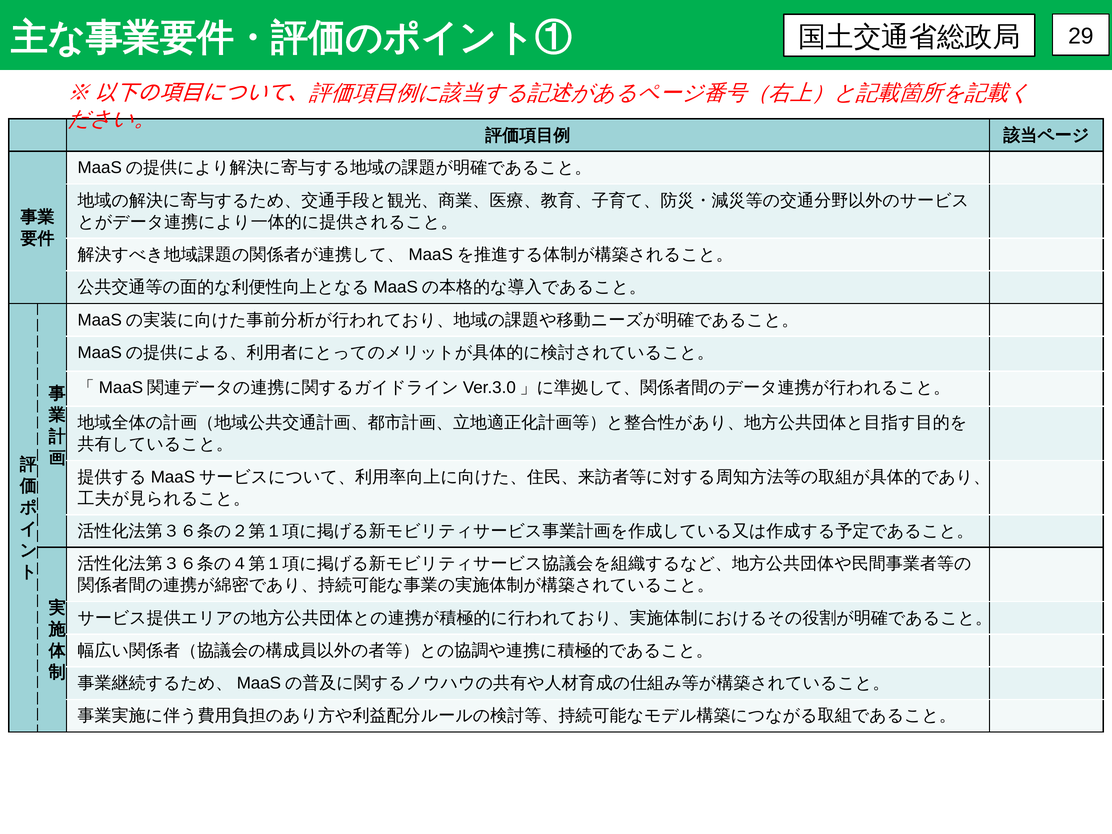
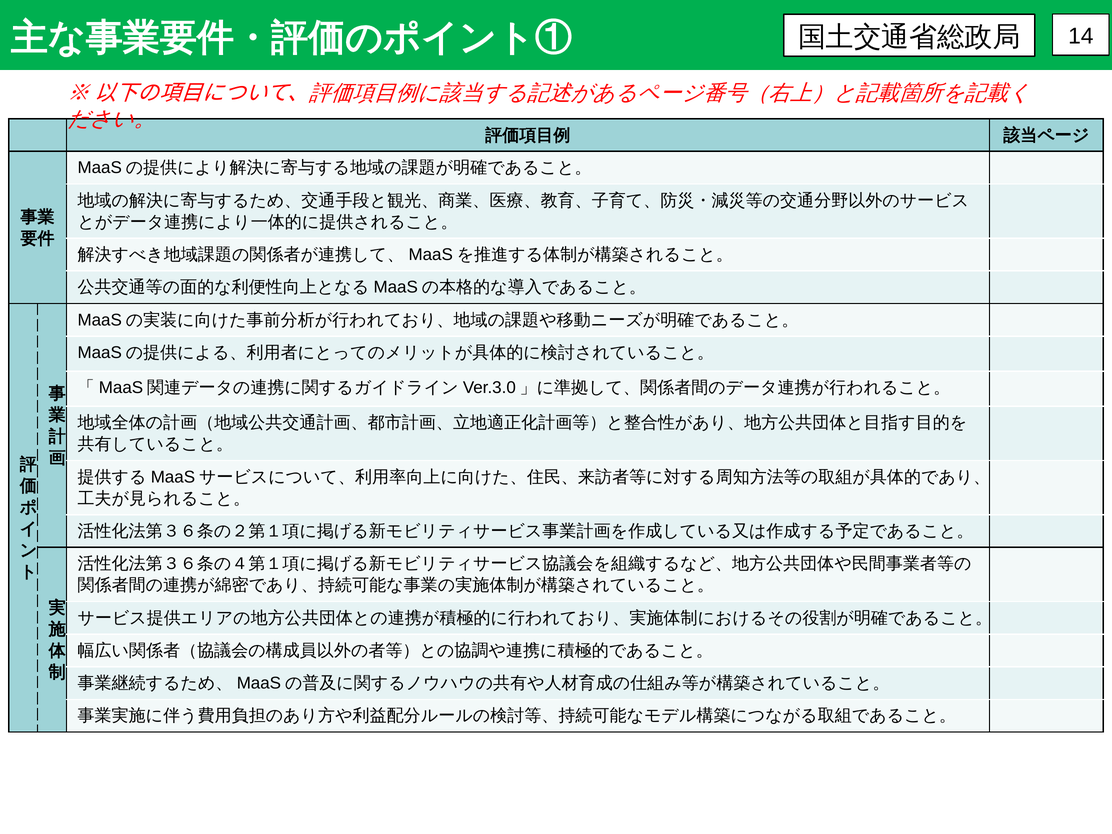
29: 29 -> 14 (1081, 36)
